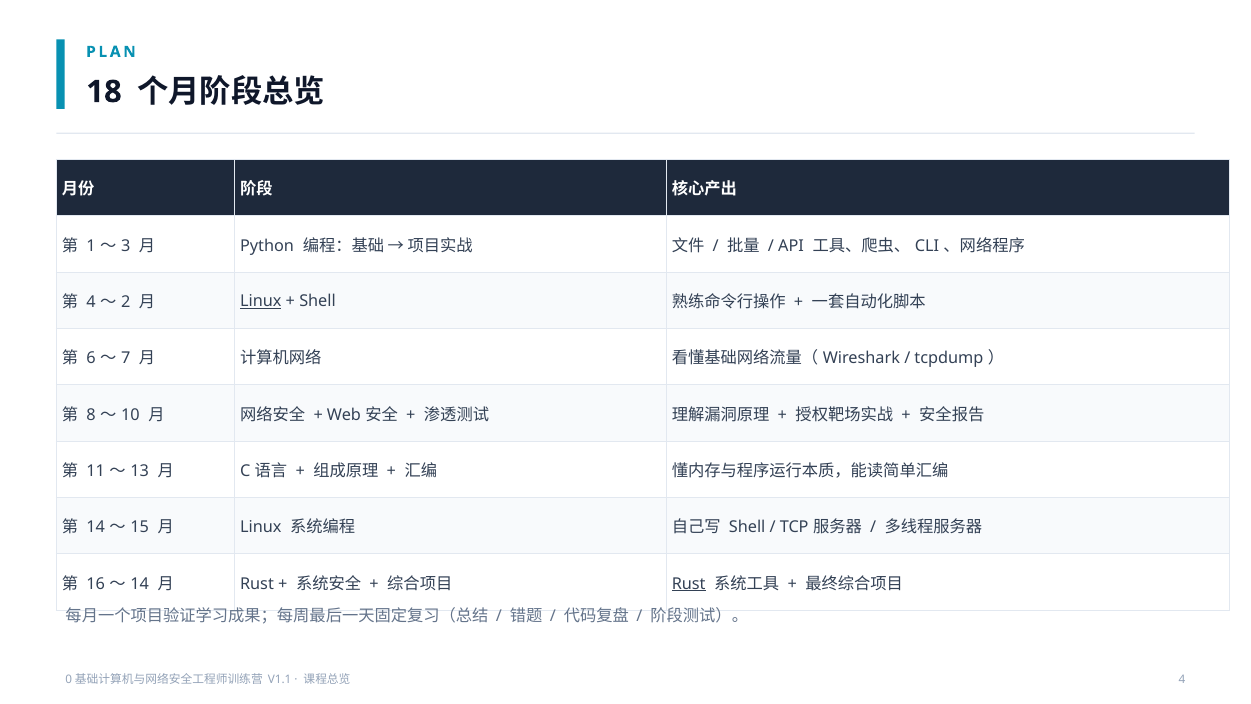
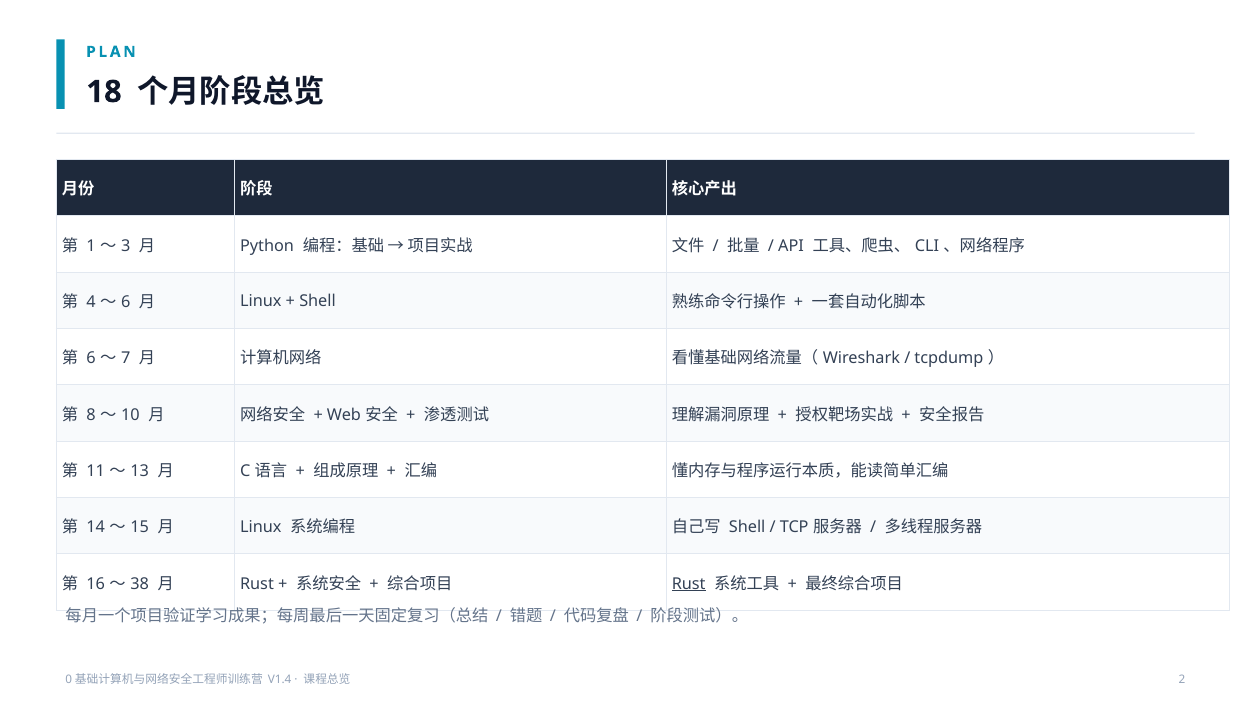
2: 2 -> 6 (126, 302)
Linux underline: present -> none (261, 301)
14: 14 -> 38 (140, 583)
V1.1: V1.1 -> V1.4 (280, 679)
4: 4 -> 2 (1182, 679)
